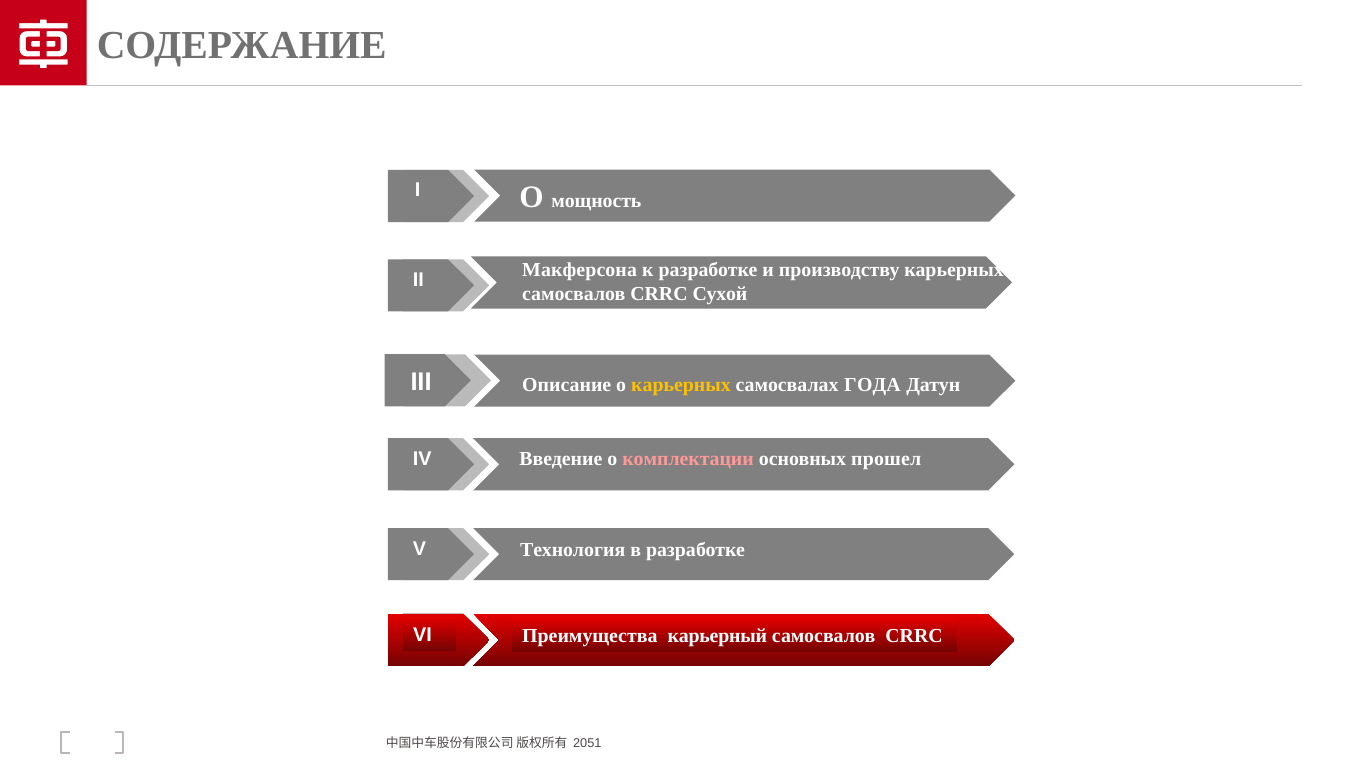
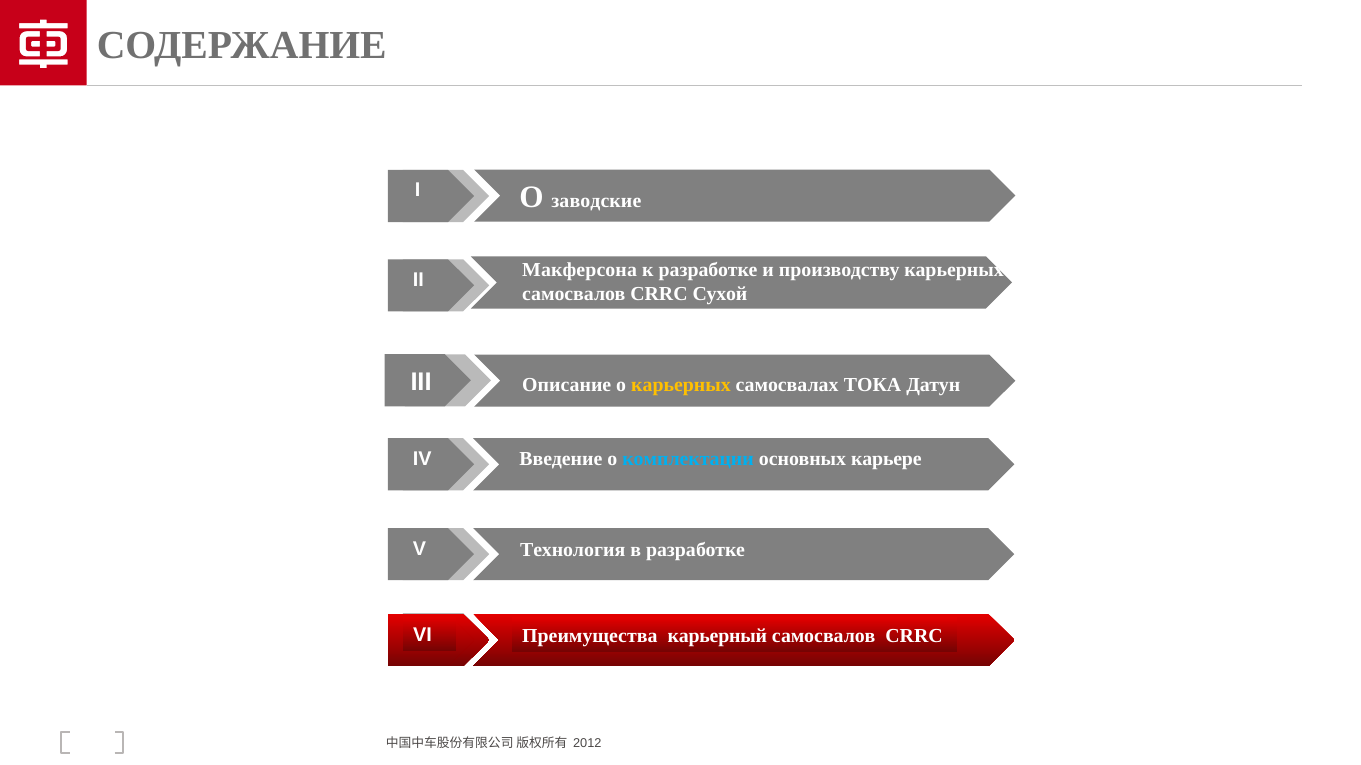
мощность: мощность -> заводские (596, 201)
ГОДА: ГОДА -> ТОКА (873, 385)
комплектации colour: pink -> light blue (688, 460)
прошел: прошел -> карьере (886, 460)
2051: 2051 -> 2012 (587, 744)
